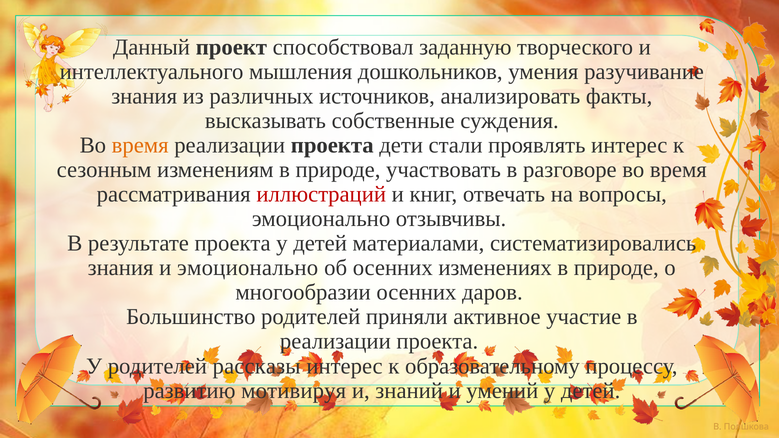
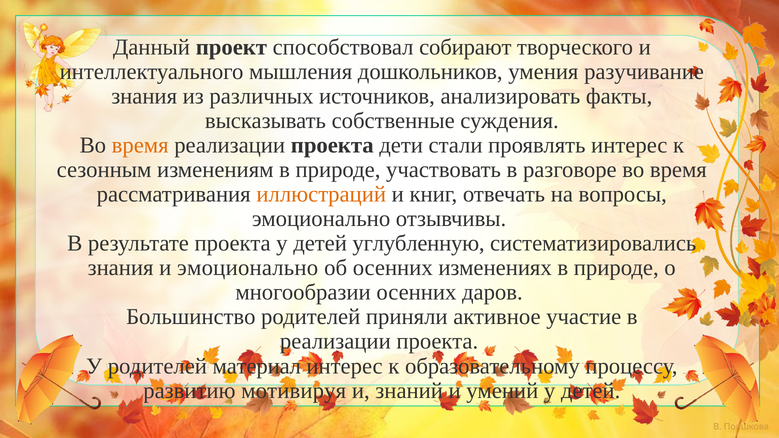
заданную: заданную -> собирают (465, 47)
иллюстраций colour: red -> orange (321, 194)
материалами: материалами -> углубленную (419, 243)
рассказы: рассказы -> материал (257, 366)
